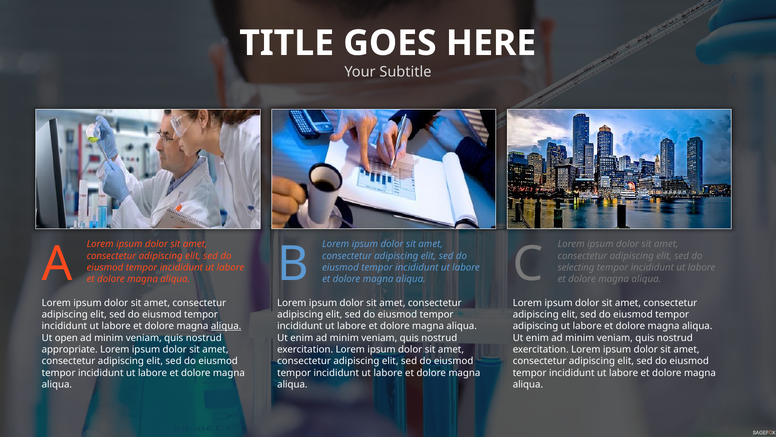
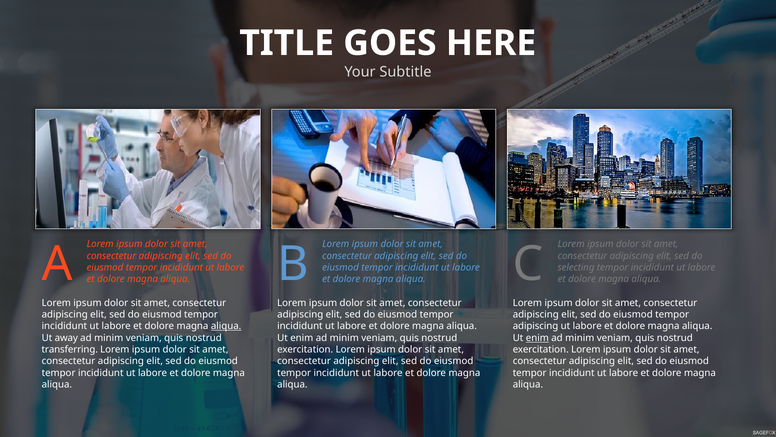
open: open -> away (66, 338)
enim underline: none -> present (537, 338)
appropriate: appropriate -> transferring (70, 349)
